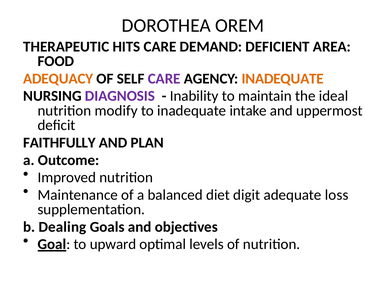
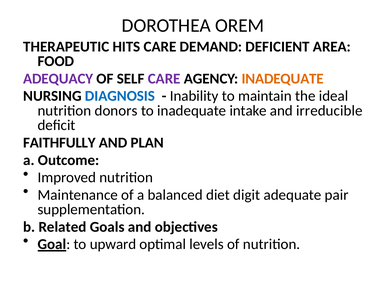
ADEQUACY colour: orange -> purple (58, 79)
DIAGNOSIS colour: purple -> blue (120, 96)
modify: modify -> donors (116, 111)
uppermost: uppermost -> irreducible (329, 111)
loss: loss -> pair (337, 195)
Dealing: Dealing -> Related (63, 227)
